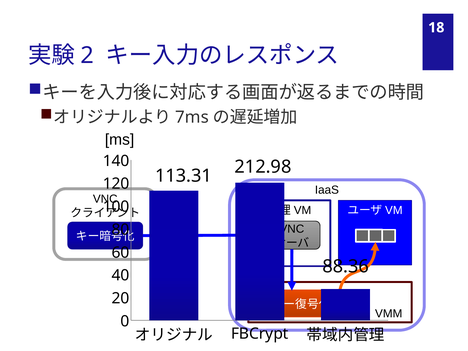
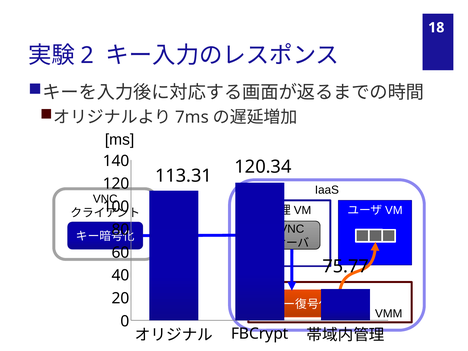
212.98: 212.98 -> 120.34 (263, 167)
88.36: 88.36 -> 75.77 (346, 267)
